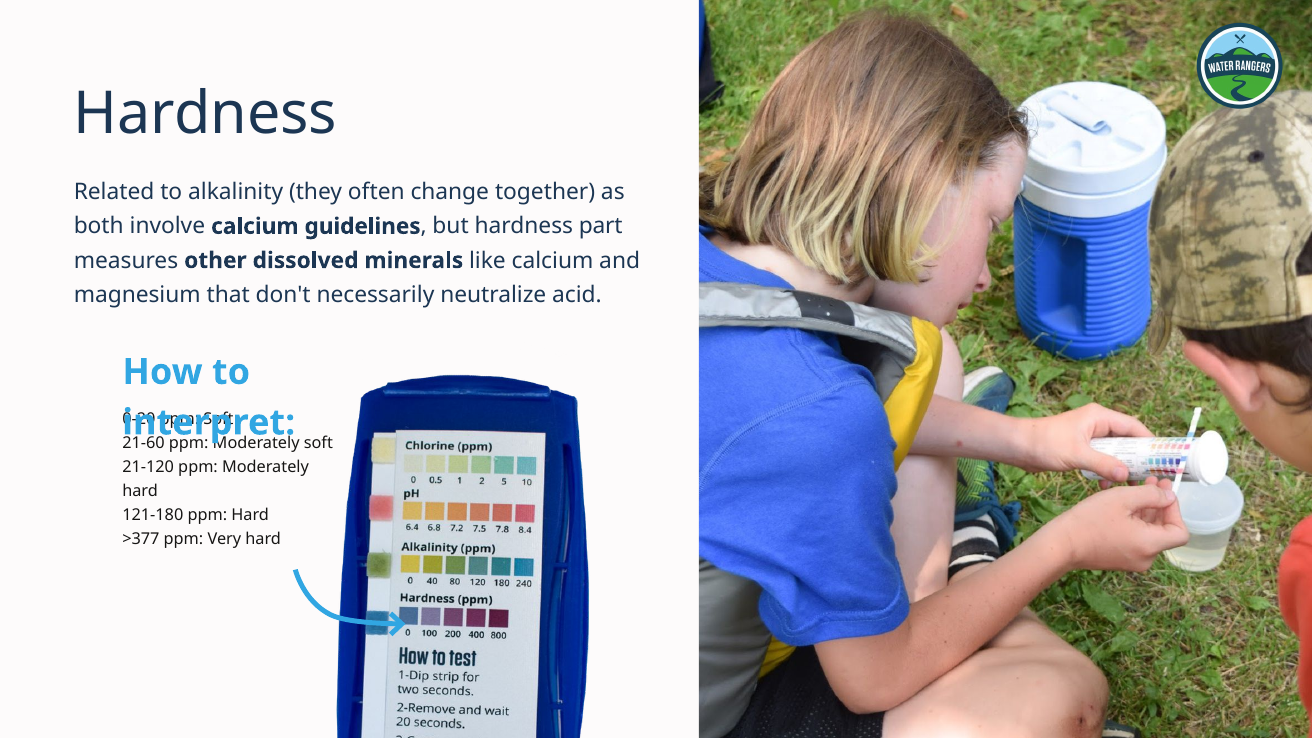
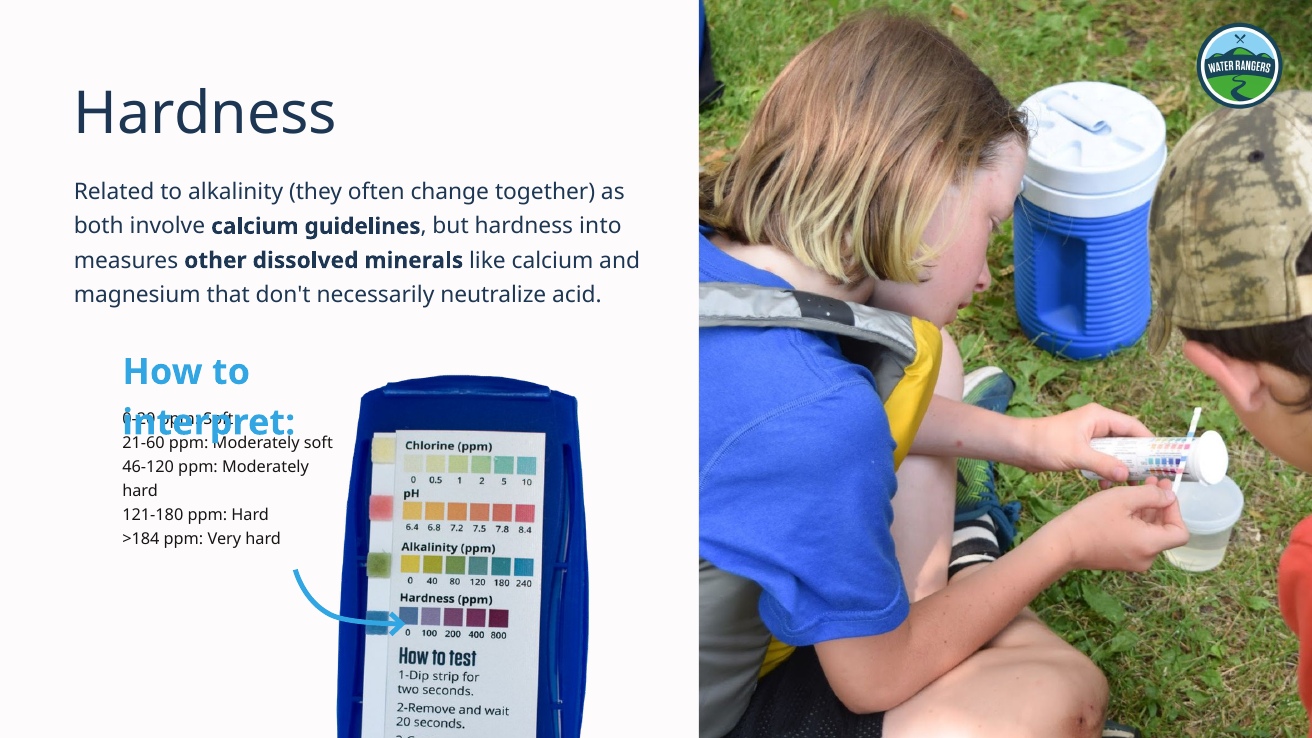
part: part -> into (600, 226)
21-120: 21-120 -> 46-120 (148, 467)
>377: >377 -> >184 (141, 539)
